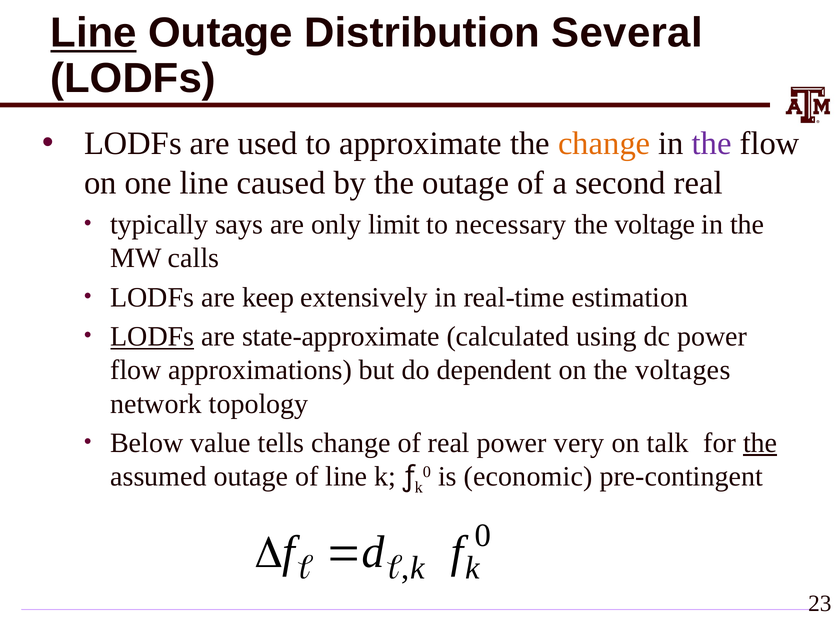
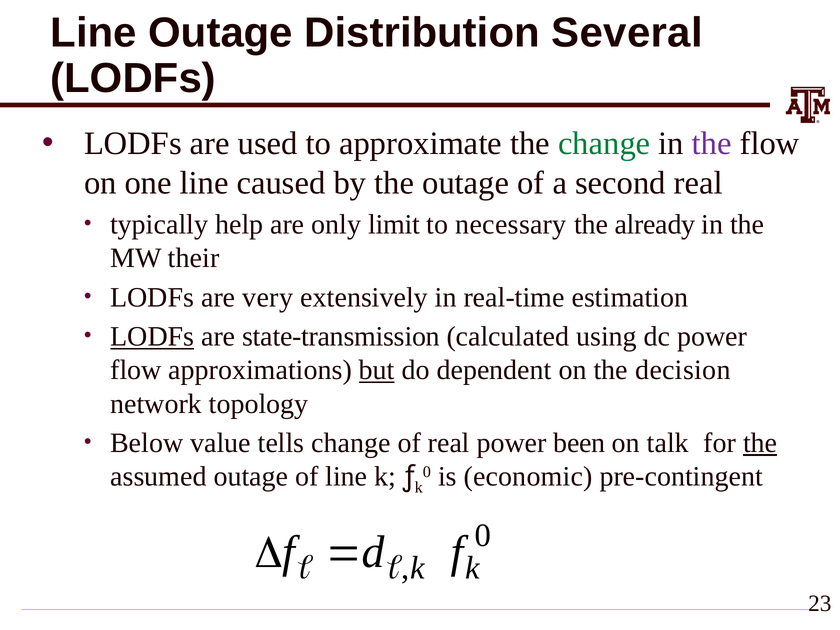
Line underline: present -> none (93, 33)
change colour: orange -> green (604, 144)
says: says -> help (239, 225)
voltage: voltage -> already (655, 225)
calls: calls -> their (194, 258)
keep: keep -> very (268, 297)
state-approximate: state-approximate -> state-transmission (341, 337)
but underline: none -> present (377, 370)
voltages: voltages -> decision (683, 370)
very: very -> been (579, 443)
